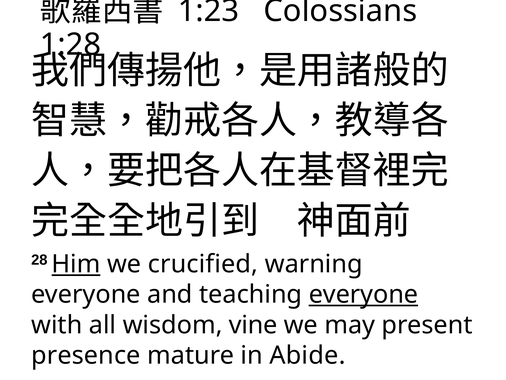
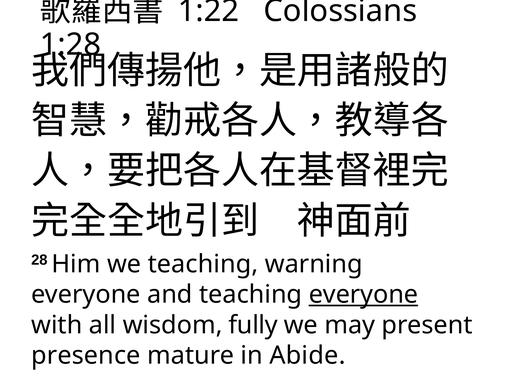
1:23: 1:23 -> 1:22 (209, 11)
Him underline: present -> none (76, 264)
we crucified: crucified -> teaching (203, 264)
vine: vine -> fully (253, 325)
